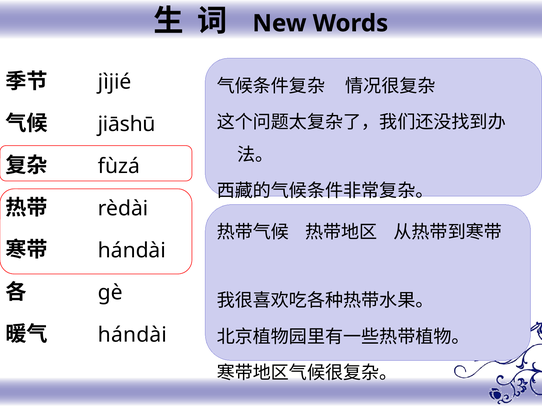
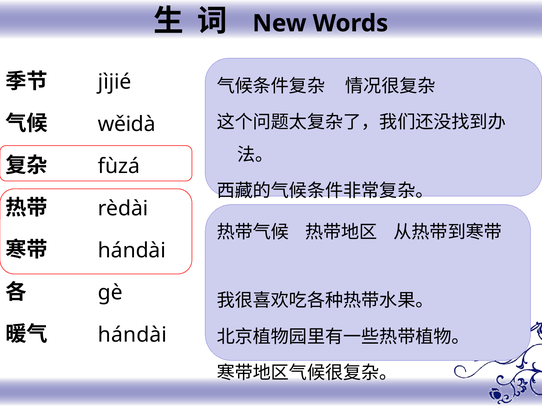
jiāshū: jiāshū -> wěidà (127, 124)
